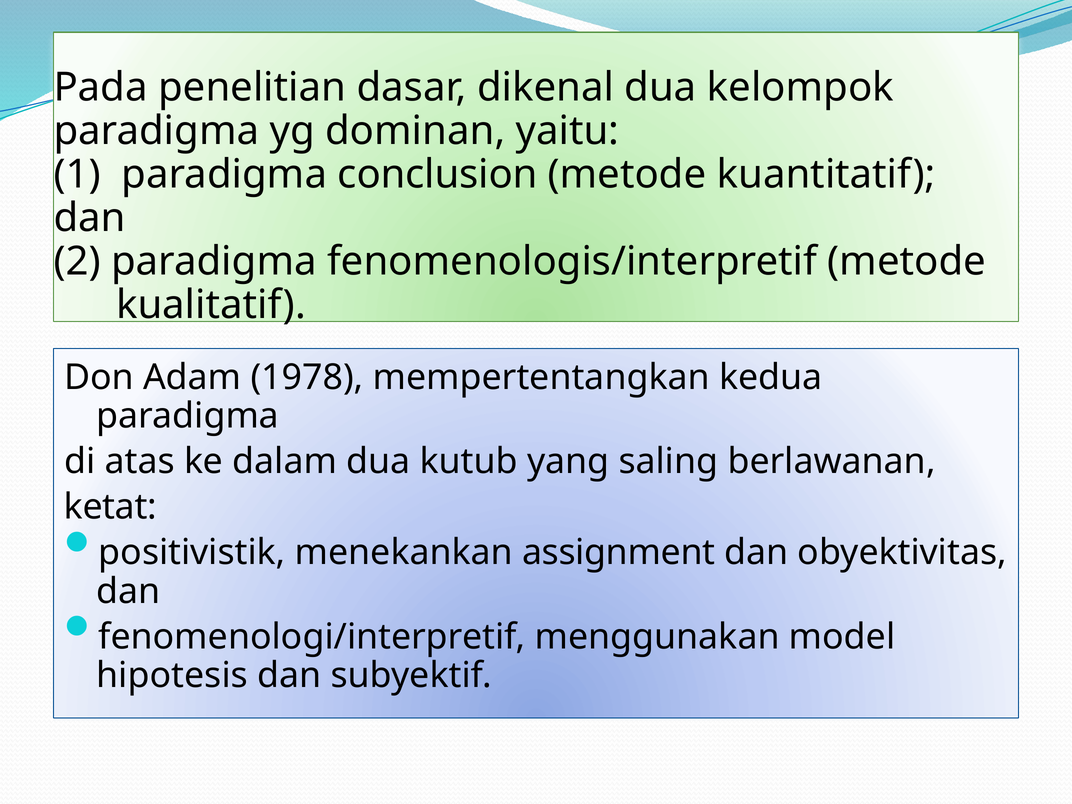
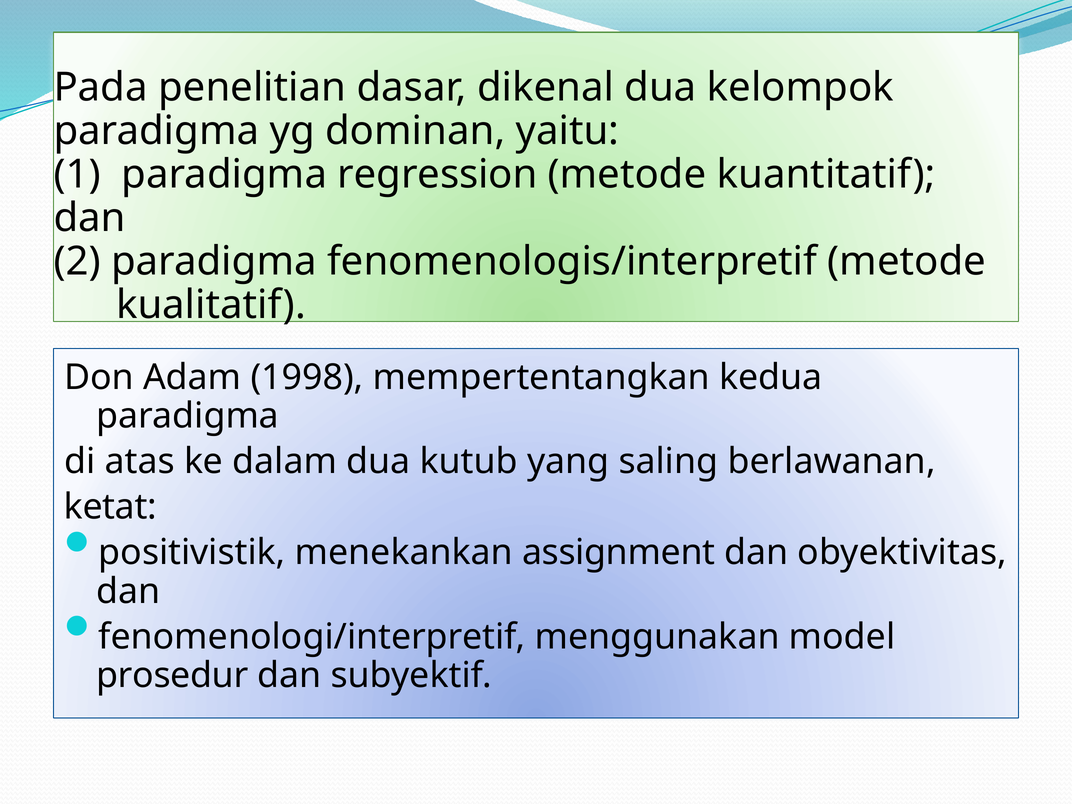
conclusion: conclusion -> regression (437, 175)
1978: 1978 -> 1998 (307, 378)
hipotesis: hipotesis -> prosedur (172, 675)
